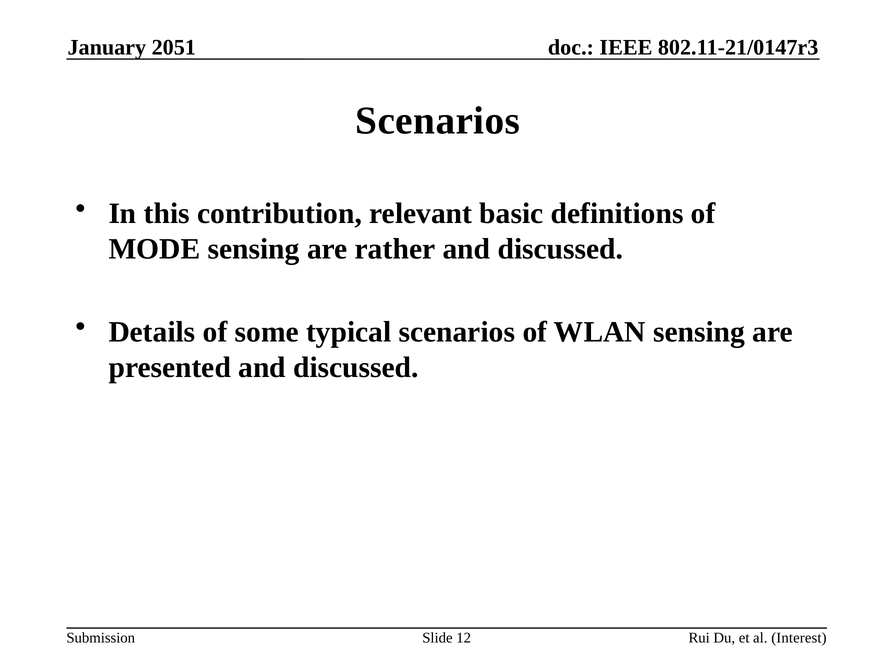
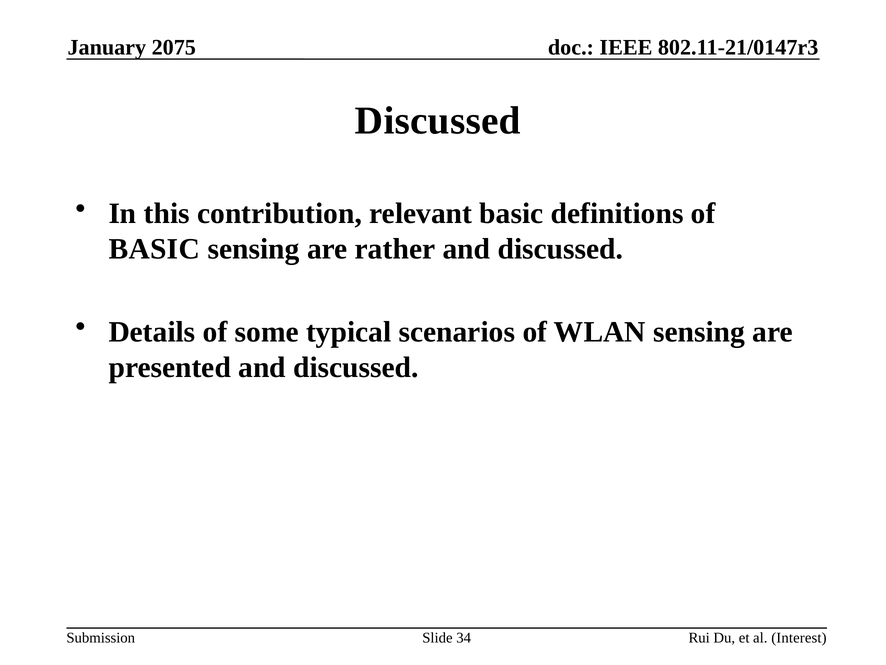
2051: 2051 -> 2075 (174, 47)
Scenarios: Scenarios -> Discussed (438, 121)
MODE: MODE -> BASIC (154, 249)
12: 12 -> 34 (464, 637)
